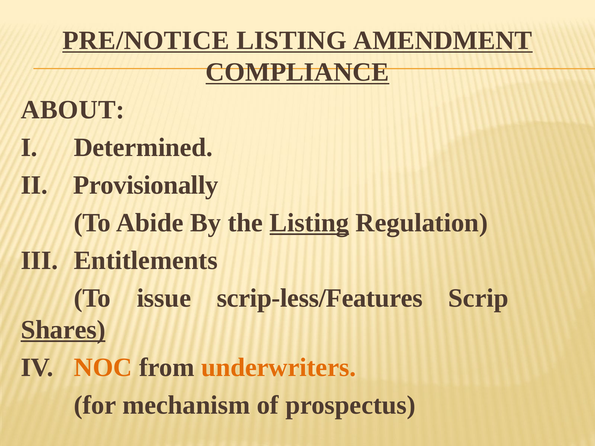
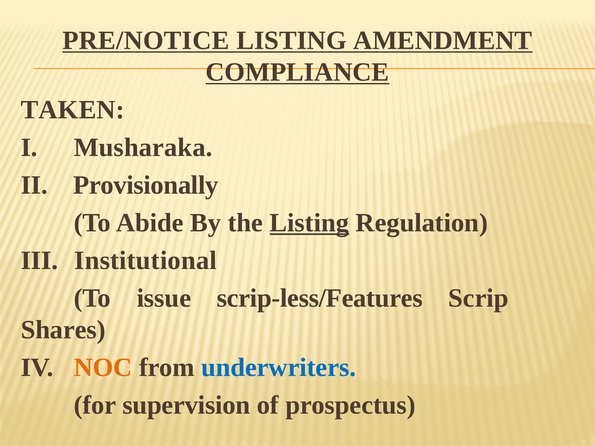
ABOUT: ABOUT -> TAKEN (73, 110)
Determined: Determined -> Musharaka (143, 148)
Entitlements: Entitlements -> Institutional (146, 261)
Shares underline: present -> none (63, 330)
underwriters colour: orange -> blue (278, 368)
mechanism: mechanism -> supervision (186, 405)
